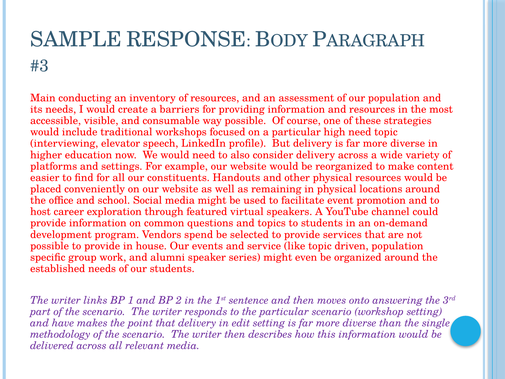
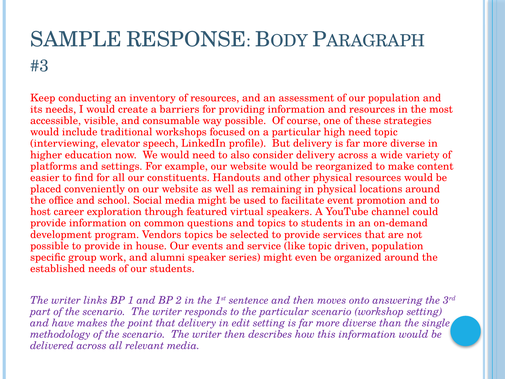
Main: Main -> Keep (43, 98)
Vendors spend: spend -> topics (199, 234)
